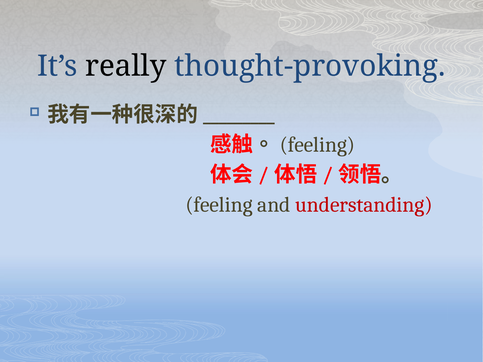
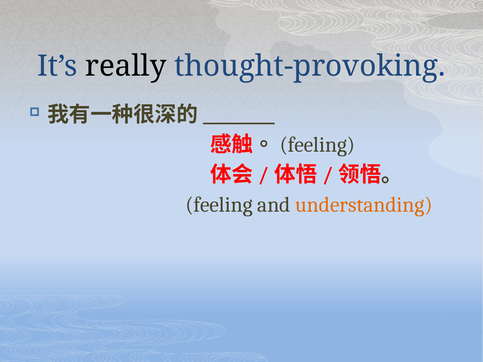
understanding colour: red -> orange (364, 205)
